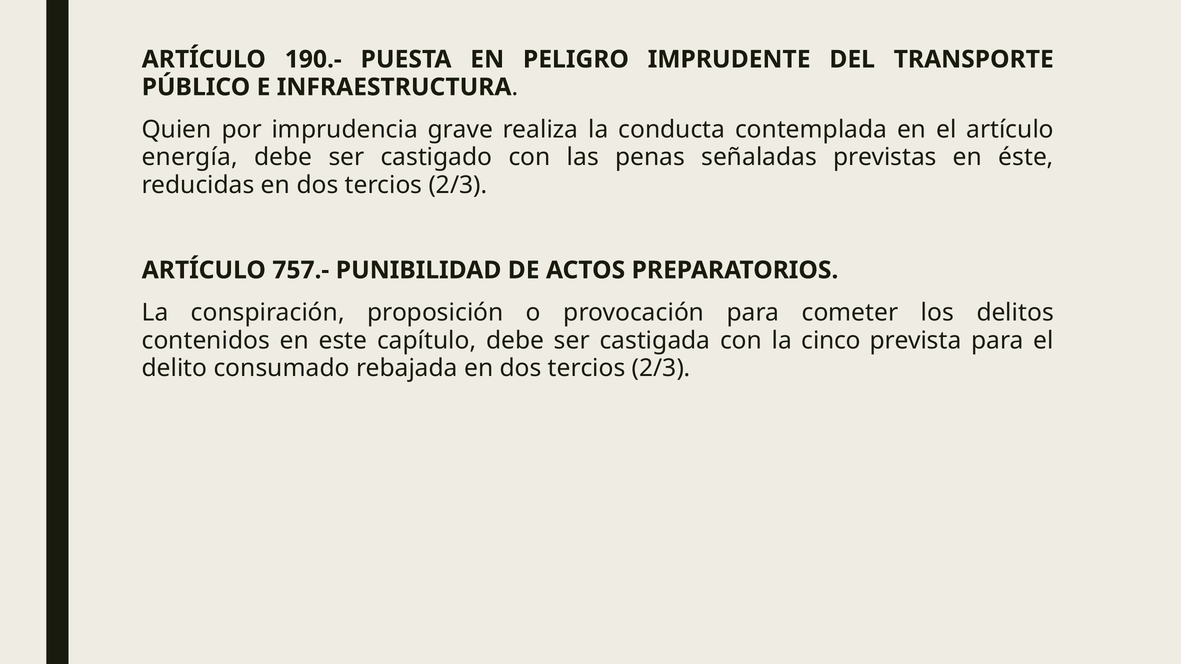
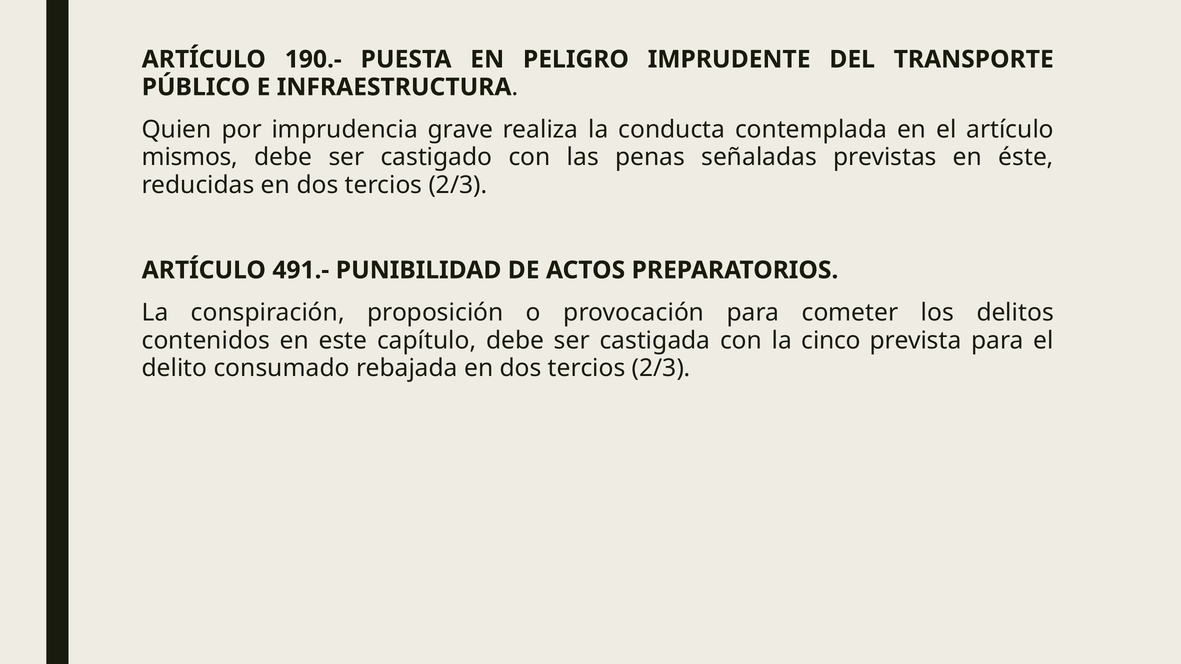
energía: energía -> mismos (190, 157)
757.-: 757.- -> 491.- (301, 270)
